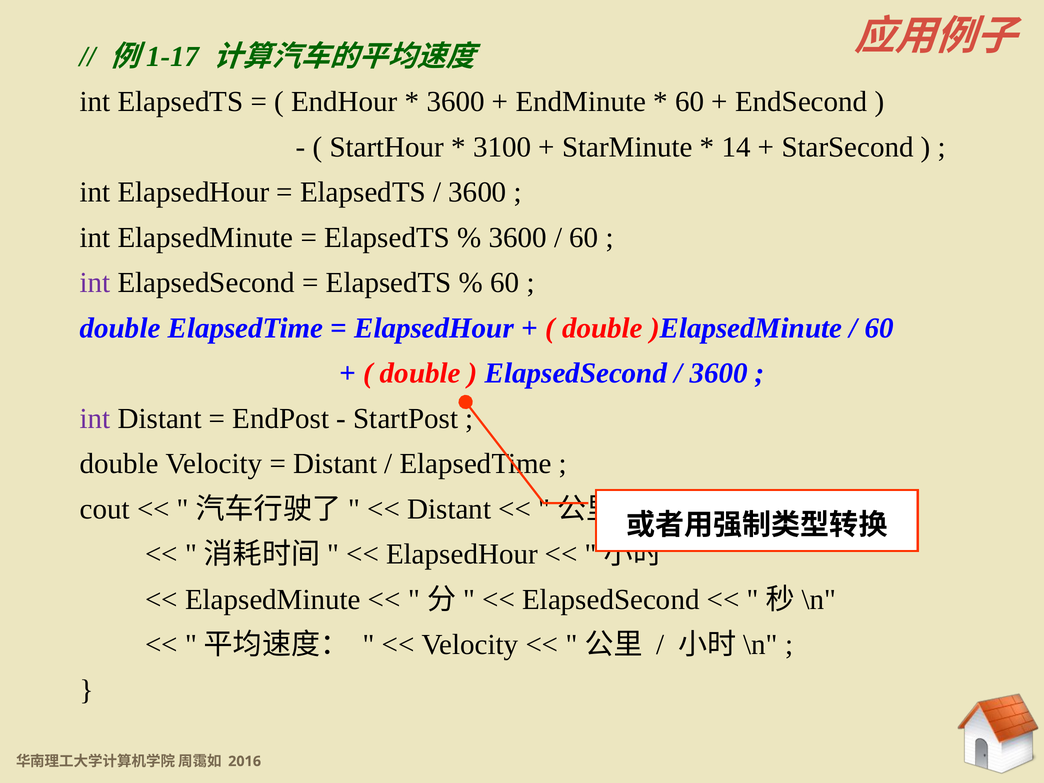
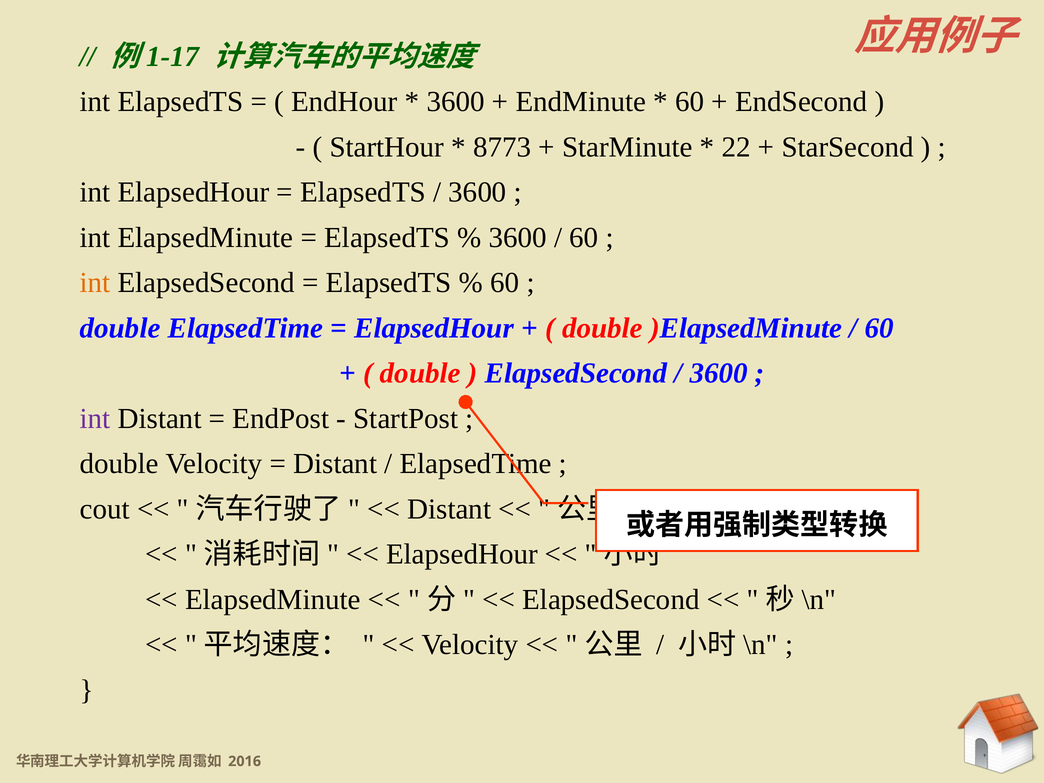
3100: 3100 -> 8773 (502, 147)
14: 14 -> 22 (736, 147)
int colour: purple -> orange (95, 283)
